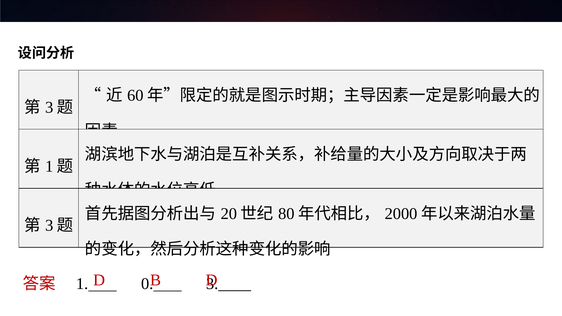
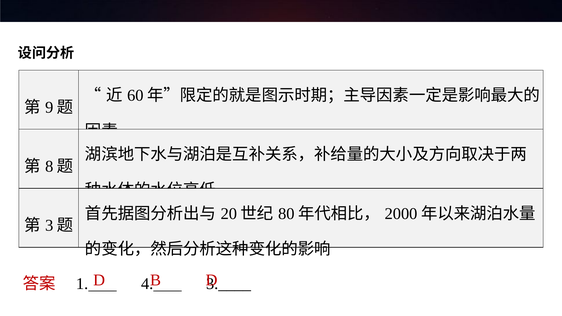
3: 3 -> 9 (49, 107)
1: 1 -> 8 (49, 166)
0: 0 -> 4 (147, 284)
